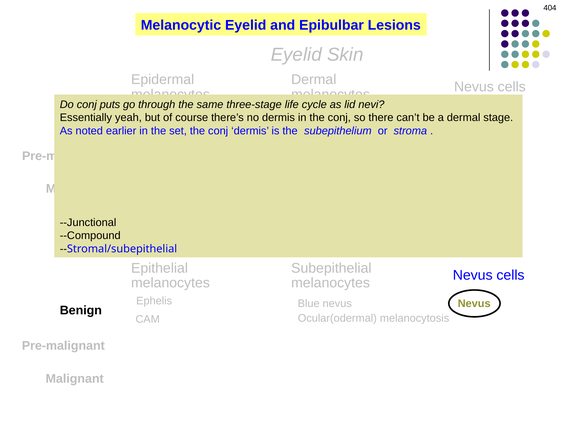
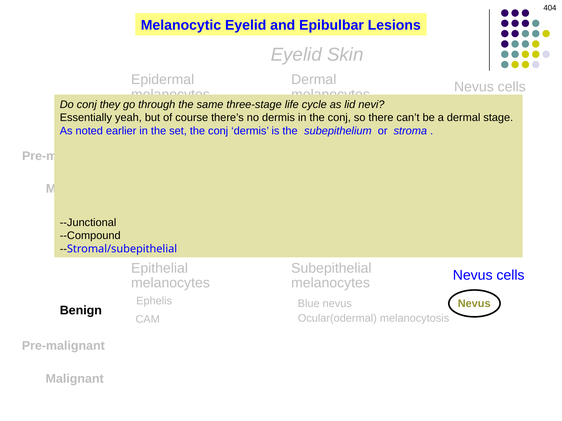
puts: puts -> they (110, 105)
